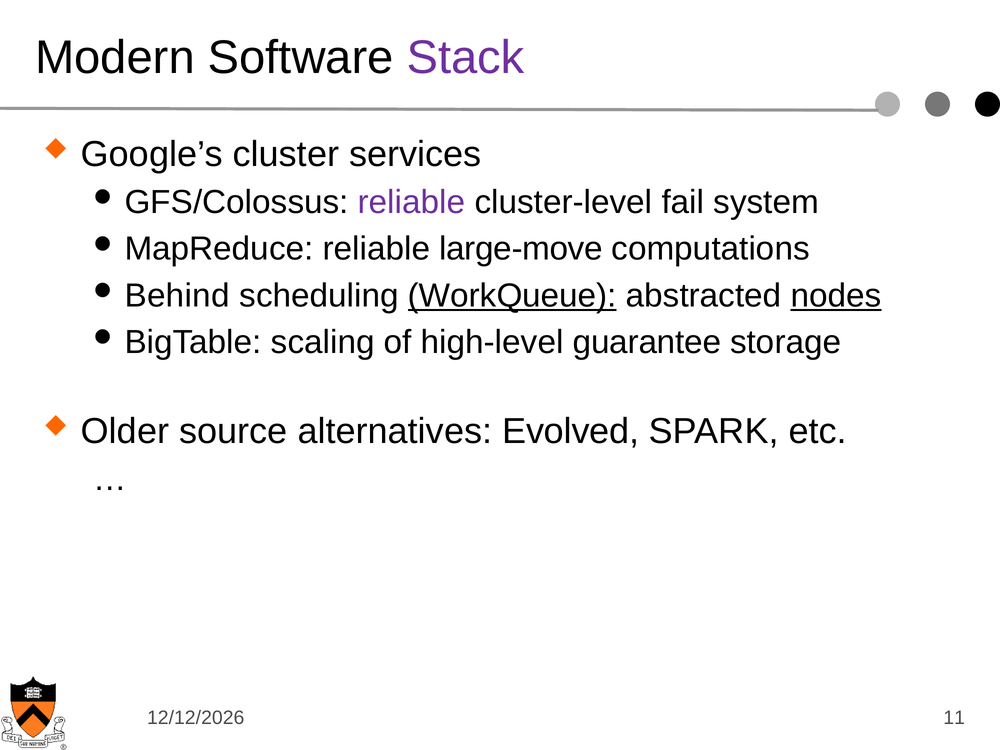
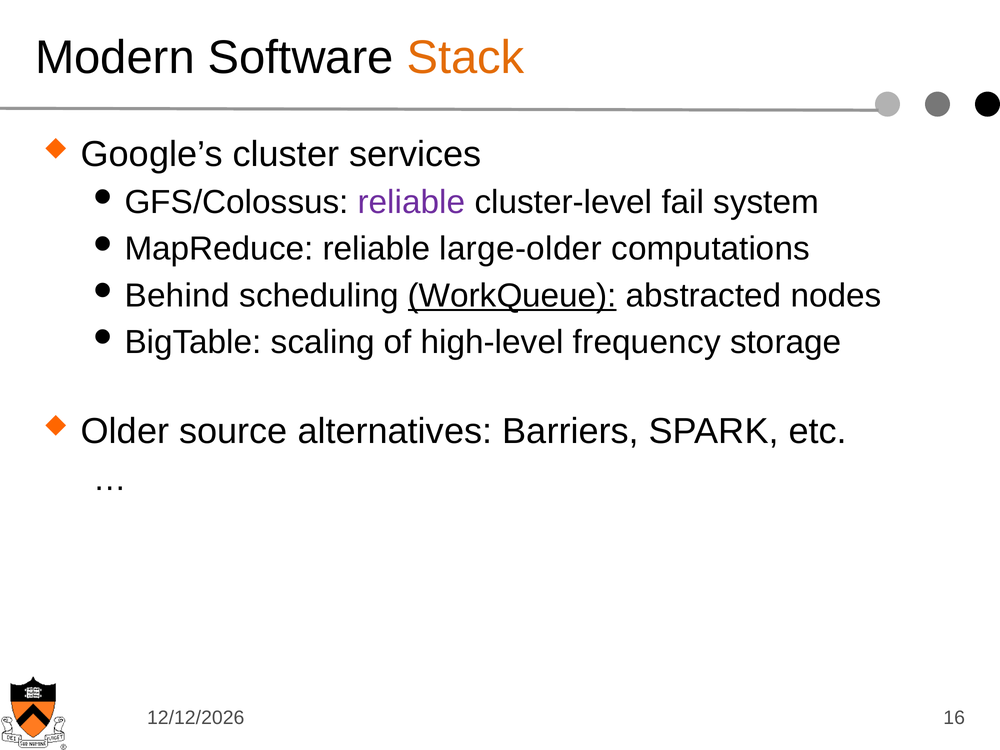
Stack colour: purple -> orange (466, 57)
large-move: large-move -> large-older (521, 249)
nodes underline: present -> none (836, 296)
guarantee: guarantee -> frequency (647, 342)
Evolved: Evolved -> Barriers (571, 431)
11: 11 -> 16 (954, 718)
